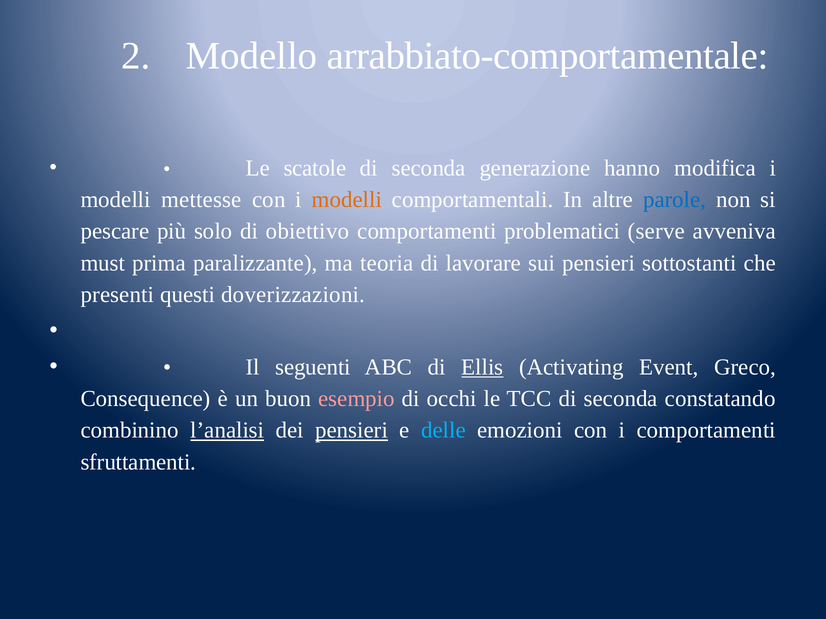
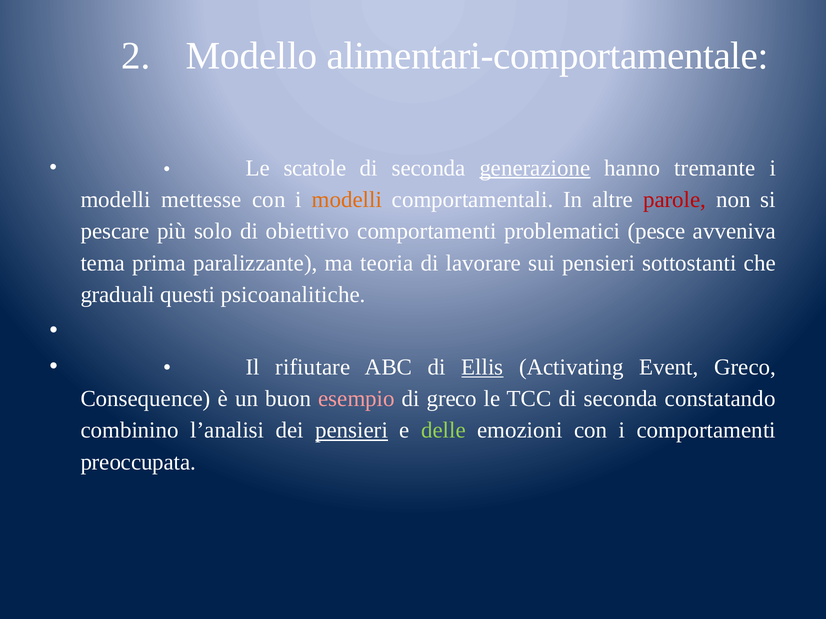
arrabbiato-comportamentale: arrabbiato-comportamentale -> alimentari-comportamentale (548, 56)
generazione underline: none -> present (535, 168)
modifica: modifica -> tremante (715, 168)
parole colour: blue -> red (675, 200)
serve: serve -> pesce (657, 232)
must: must -> tema (103, 263)
presenti: presenti -> graduali (118, 295)
doverizzazioni: doverizzazioni -> psicoanalitiche (293, 295)
seguenti: seguenti -> rifiutare (313, 367)
di occhi: occhi -> greco (452, 399)
l’analisi underline: present -> none (227, 431)
delle colour: light blue -> light green (443, 431)
sfruttamenti: sfruttamenti -> preoccupata (138, 462)
